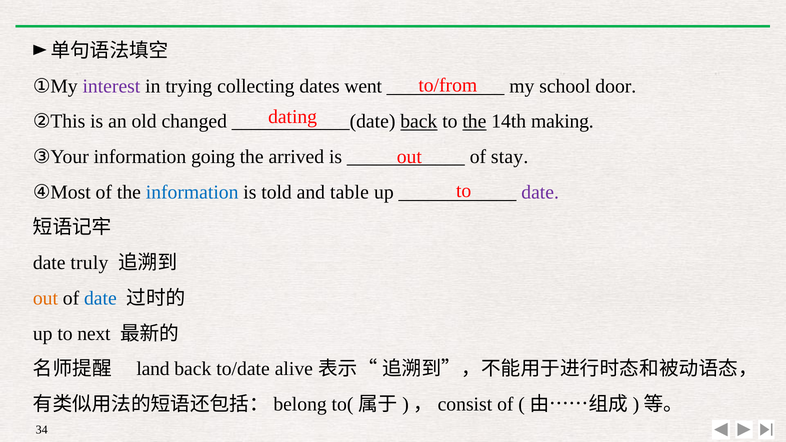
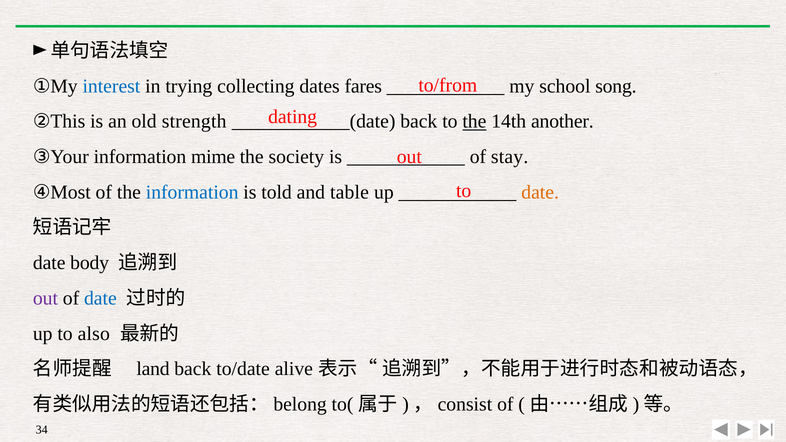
interest colour: purple -> blue (111, 86)
went: went -> fares (363, 86)
door: door -> song (616, 86)
changed: changed -> strength (194, 121)
back underline: present -> none (419, 121)
making: making -> another (562, 121)
going: going -> mime (213, 157)
arrived: arrived -> society (296, 157)
date colour: purple -> orange (540, 192)
truly: truly -> body (90, 263)
out colour: orange -> purple (45, 298)
next: next -> also (94, 334)
